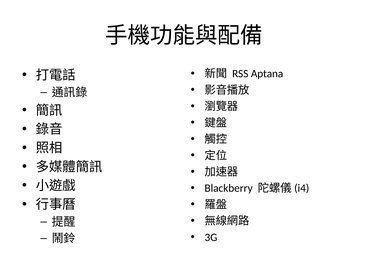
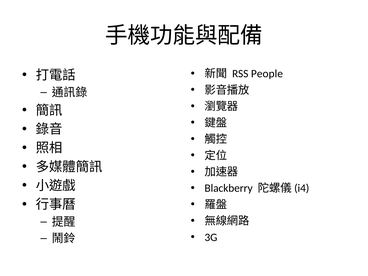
Aptana: Aptana -> People (267, 74)
